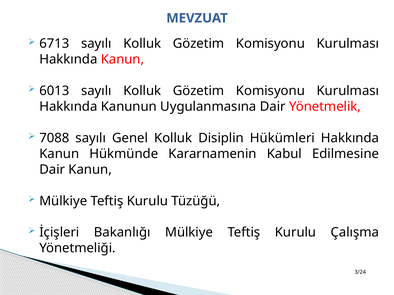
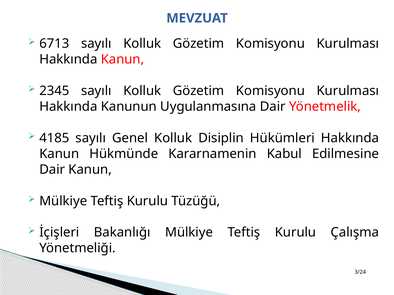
6013: 6013 -> 2345 (54, 91)
7088: 7088 -> 4185 (54, 138)
